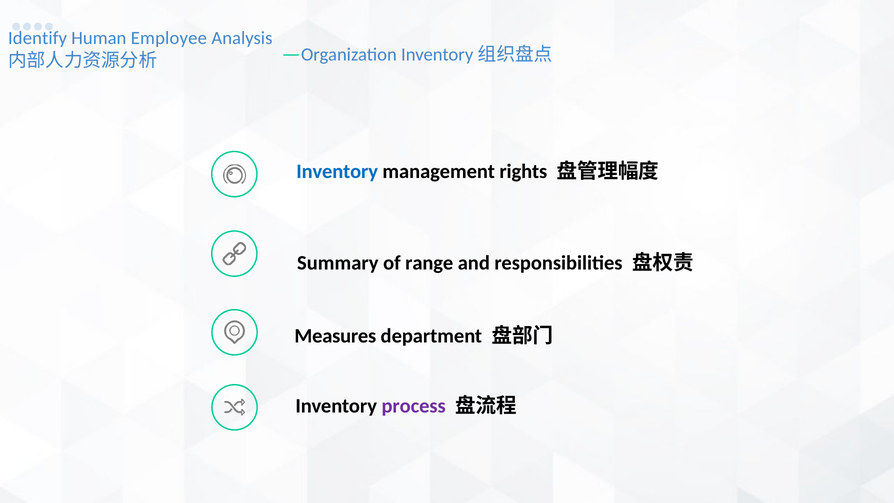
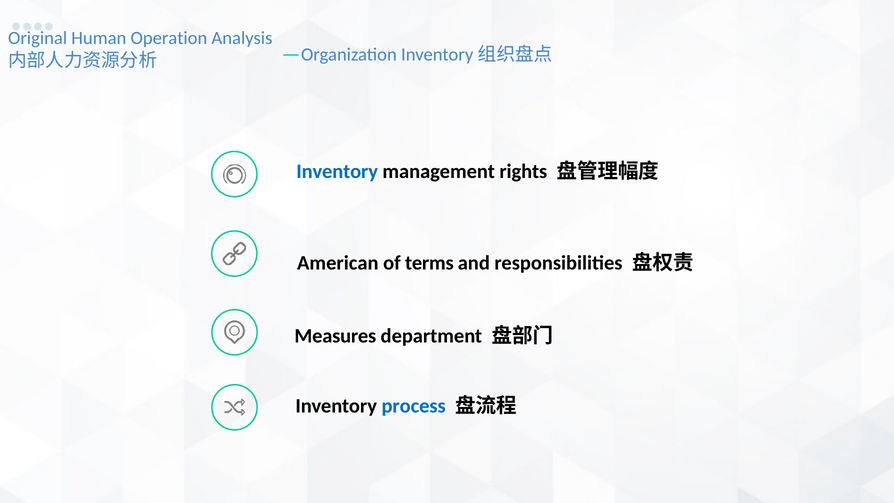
Identify: Identify -> Original (38, 38)
Employee: Employee -> Operation (169, 38)
Summary: Summary -> American (338, 263)
range: range -> terms (429, 263)
process colour: purple -> blue (414, 406)
